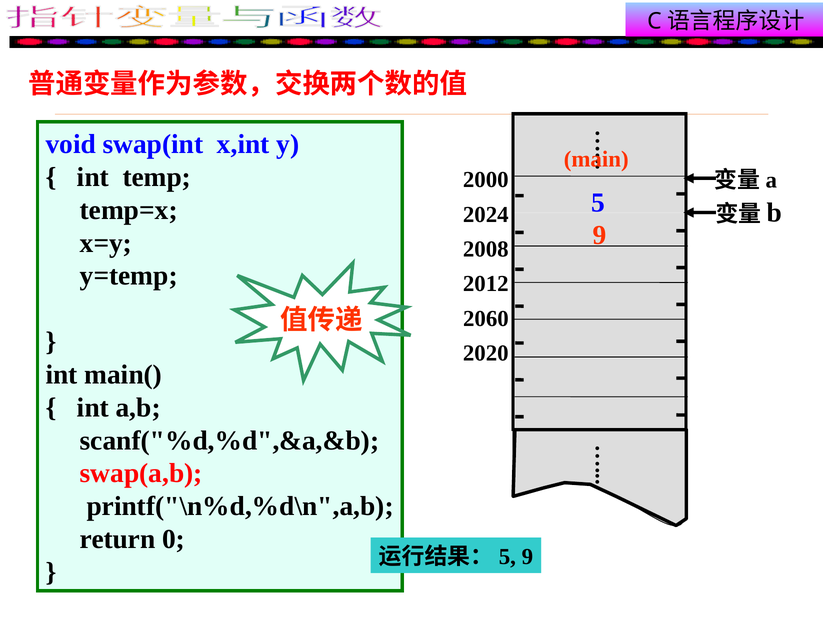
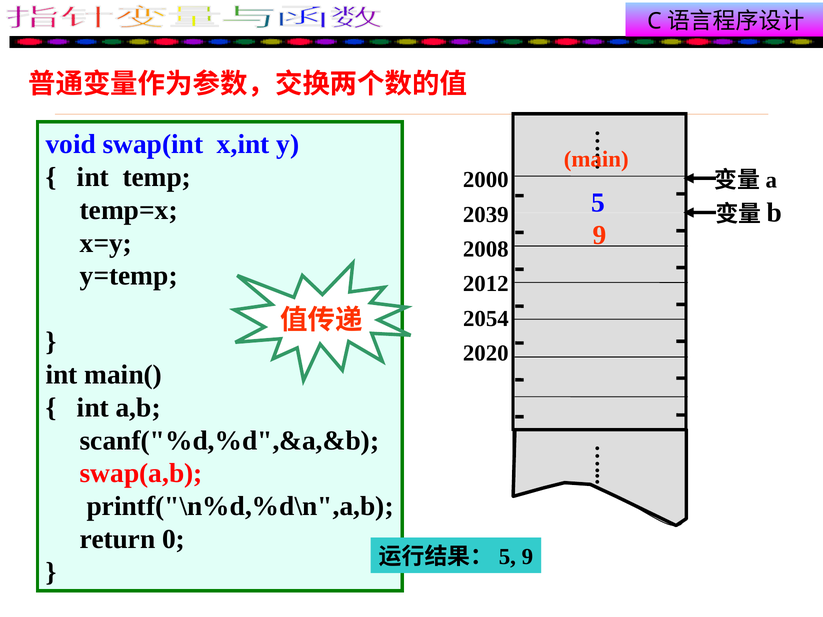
2024: 2024 -> 2039 (486, 215)
2060: 2060 -> 2054 (486, 319)
